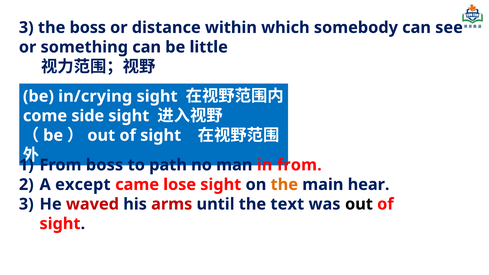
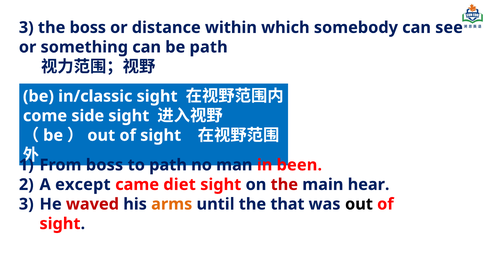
be little: little -> path (209, 47)
in/crying: in/crying -> in/classic (95, 96)
in from: from -> been (299, 165)
lose: lose -> diet (180, 185)
the colour: orange -> red (284, 185)
arms colour: red -> orange (172, 204)
text: text -> that (287, 204)
